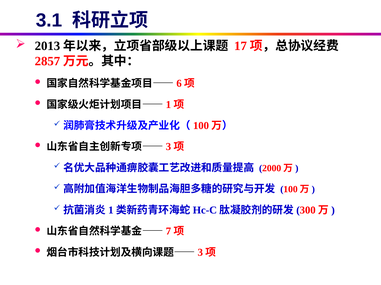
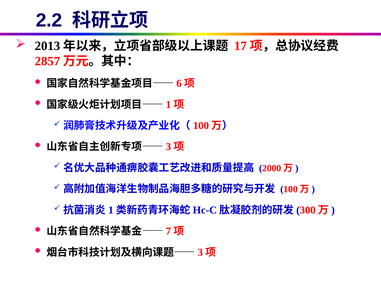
3.1: 3.1 -> 2.2 (49, 20)
